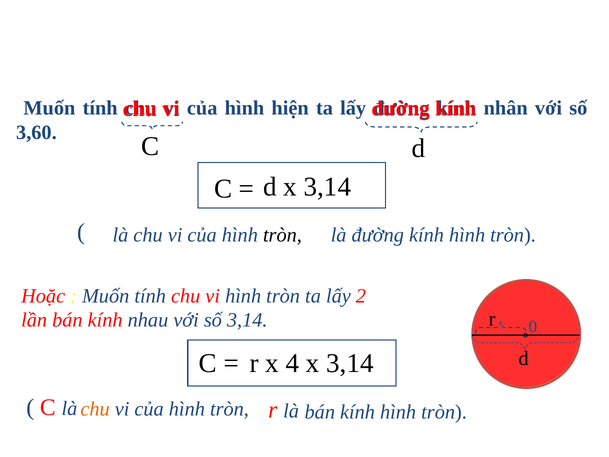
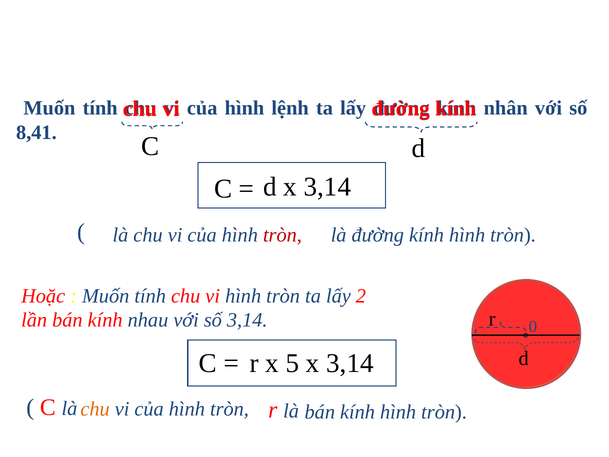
hiện: hiện -> lệnh (290, 108)
3,60: 3,60 -> 8,41 (36, 132)
tròn colour: black -> red (282, 235)
4: 4 -> 5 (292, 363)
